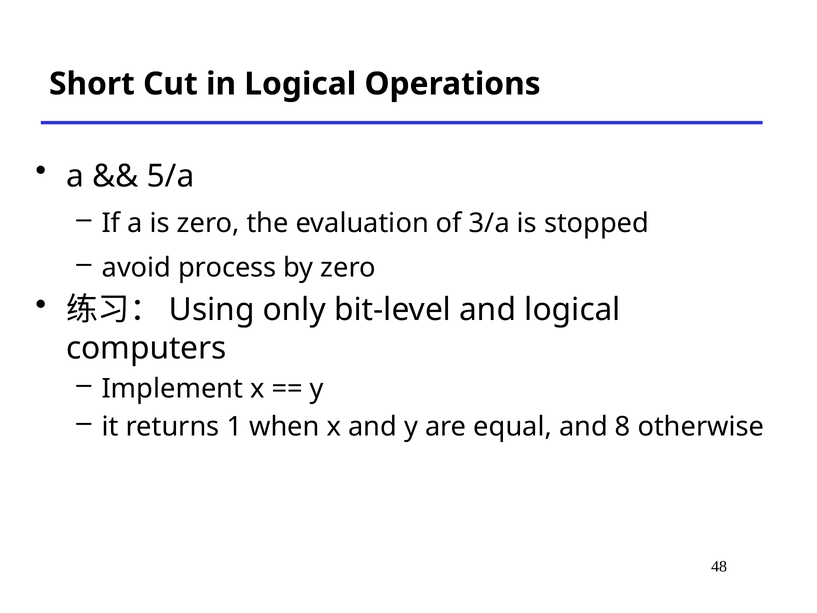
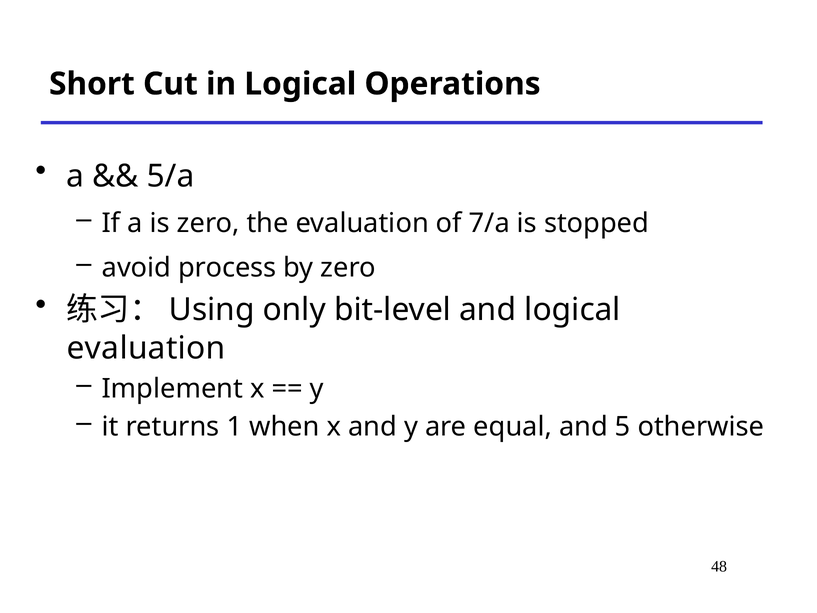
3/a: 3/a -> 7/a (489, 223)
computers: computers -> evaluation (146, 348)
8: 8 -> 5 (623, 427)
